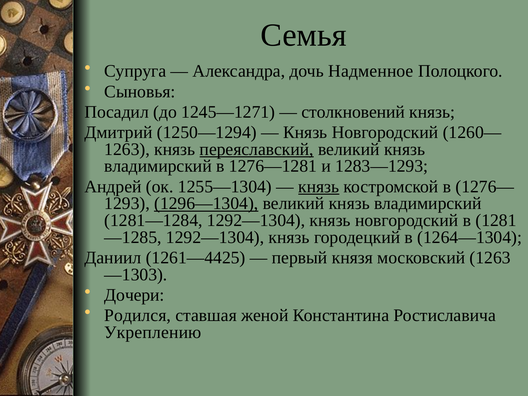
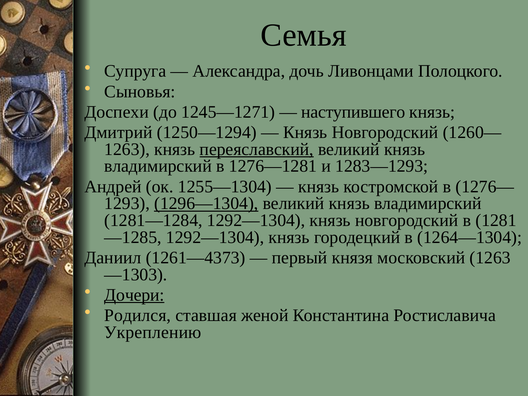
Надменное: Надменное -> Ливонцами (371, 71)
Посадил: Посадил -> Доспехи (117, 112)
столкновений: столкновений -> наступившего (353, 112)
князь underline: present -> none (319, 187)
1261—4425: 1261—4425 -> 1261—4373 (196, 258)
Дочери underline: none -> present (134, 295)
